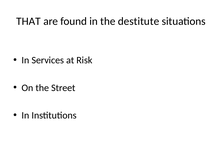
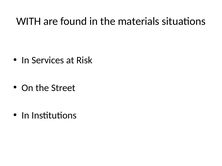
THAT: THAT -> WITH (29, 21)
destitute: destitute -> materials (139, 21)
